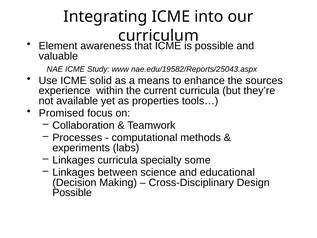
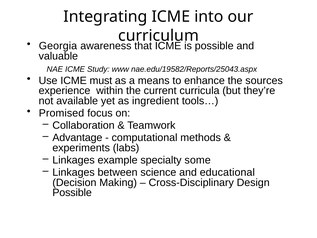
Element: Element -> Georgia (58, 46)
solid: solid -> must (101, 80)
properties: properties -> ingredient (155, 101)
Processes: Processes -> Advantage (77, 138)
Linkages curricula: curricula -> example (118, 160)
